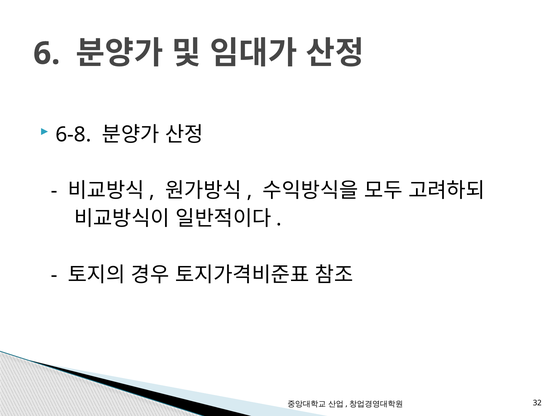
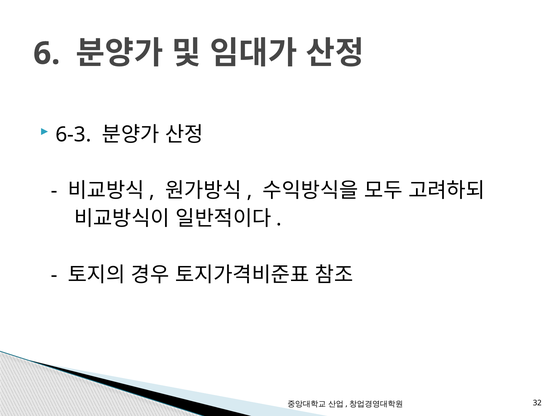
6-8: 6-8 -> 6-3 (73, 135)
